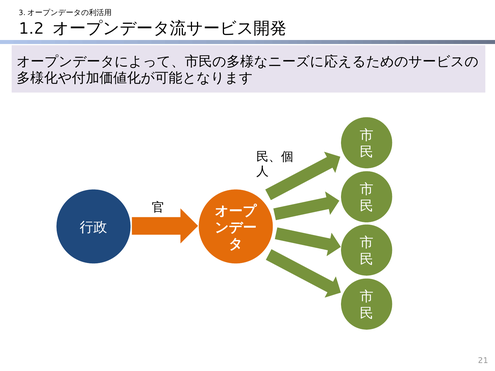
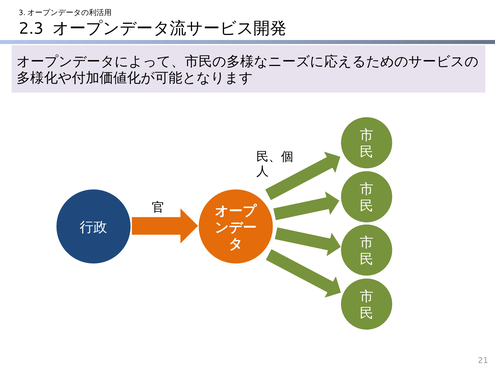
1.2: 1.2 -> 2.3 (31, 28)
